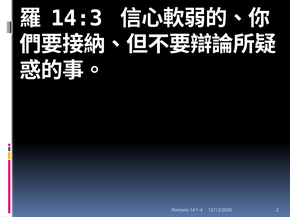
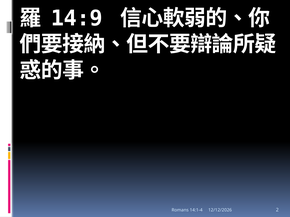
14:3: 14:3 -> 14:9 (77, 18)
